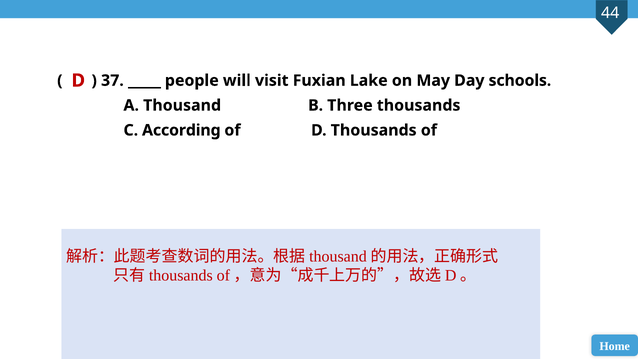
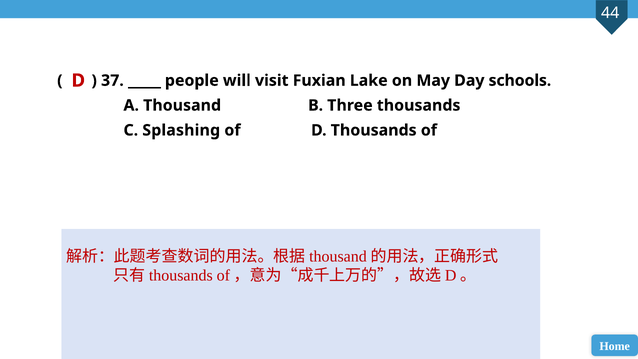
According: According -> Splashing (181, 130)
